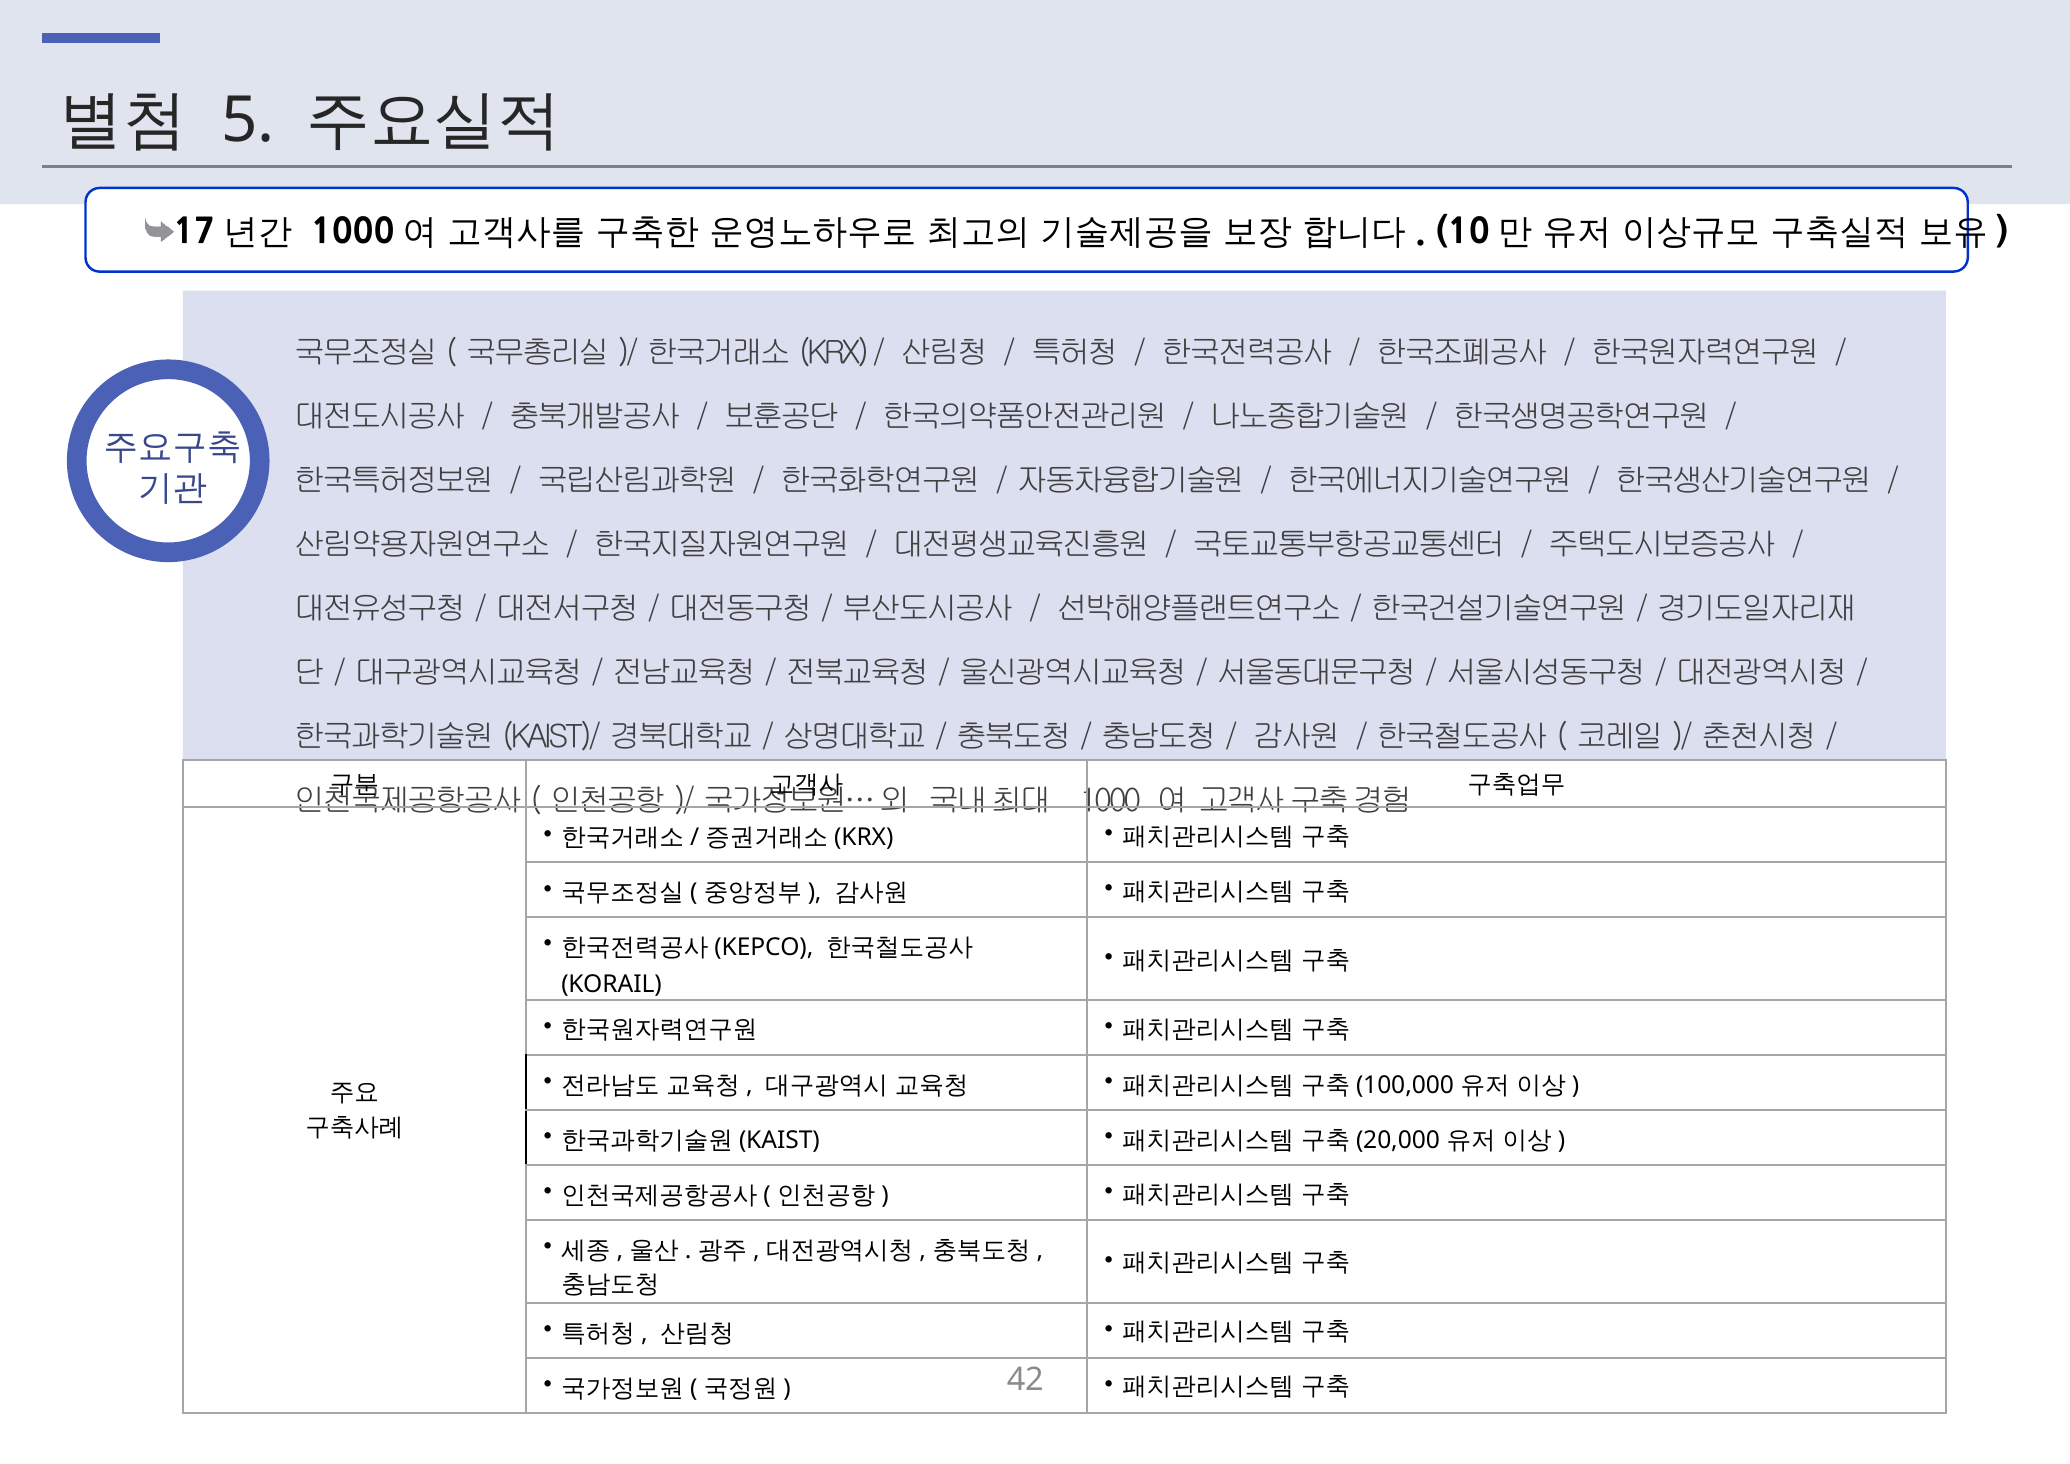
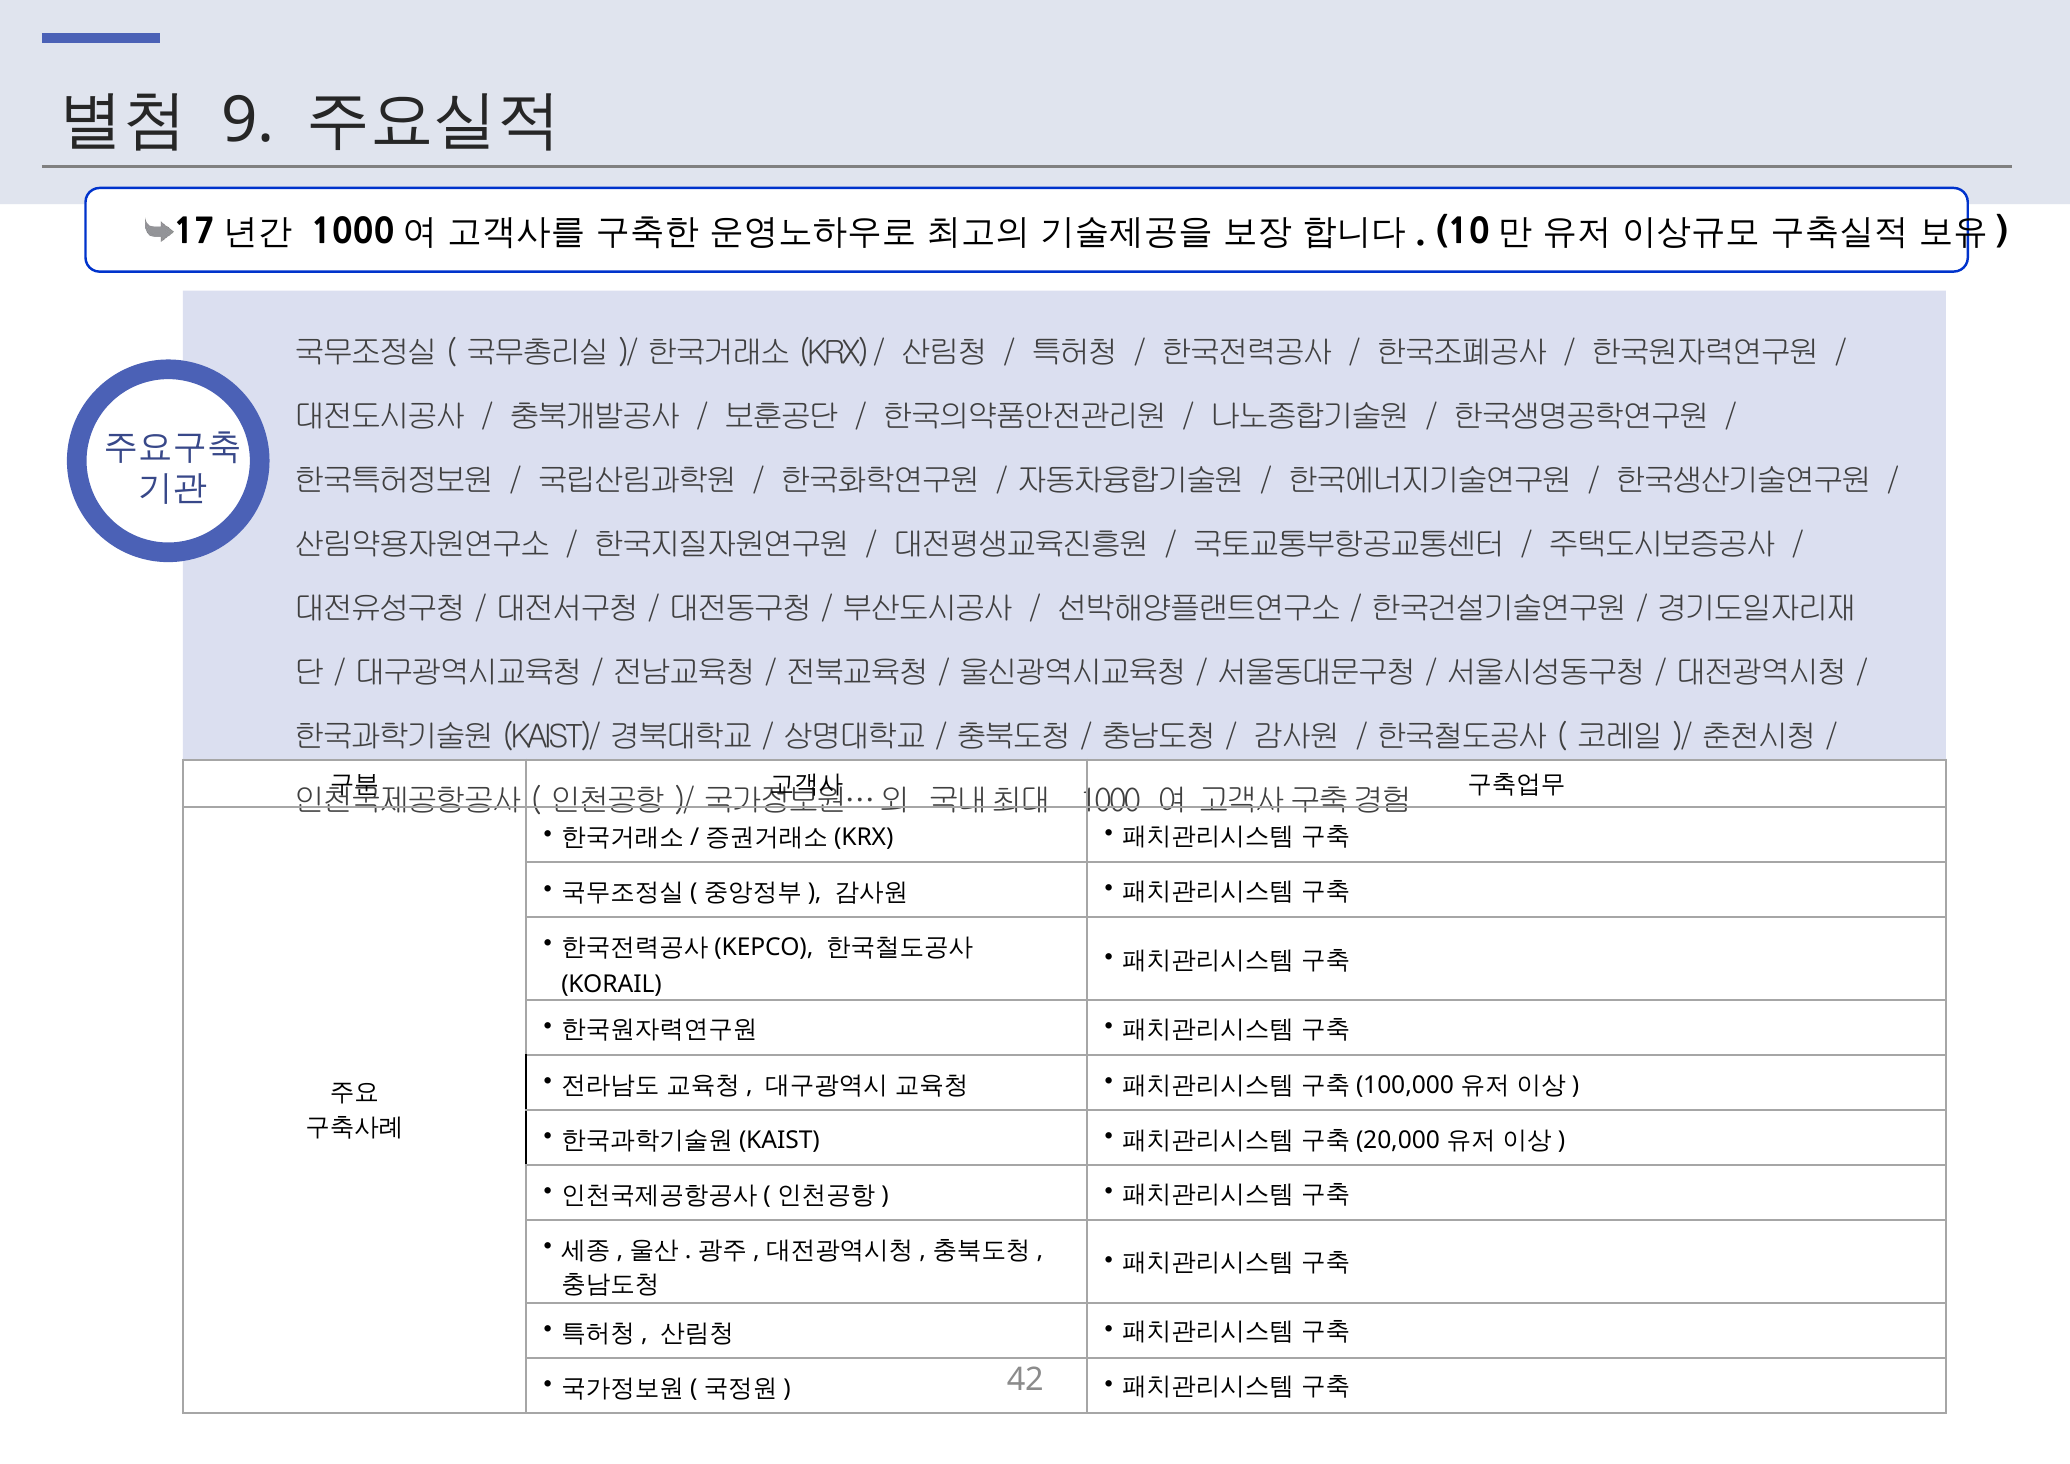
5: 5 -> 9 (248, 121)
